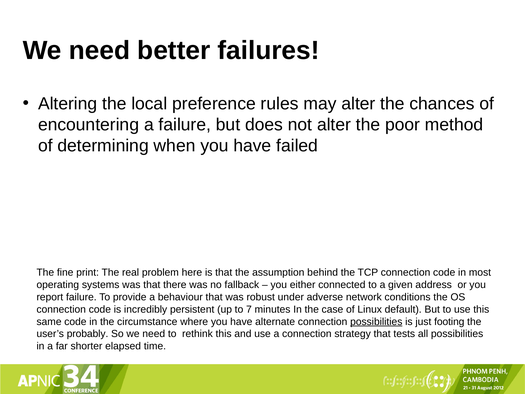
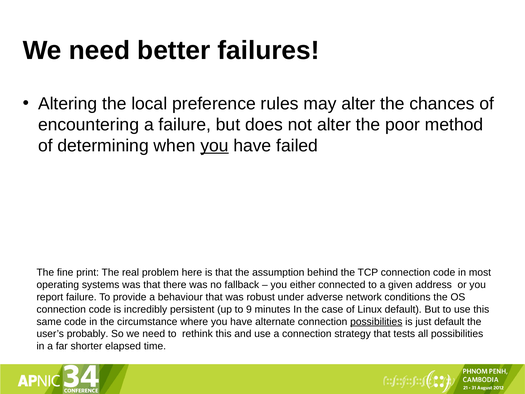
you underline: none -> present (214, 146)
7: 7 -> 9 (249, 309)
just footing: footing -> default (449, 321)
